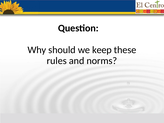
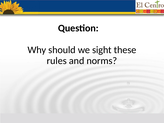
keep: keep -> sight (102, 50)
